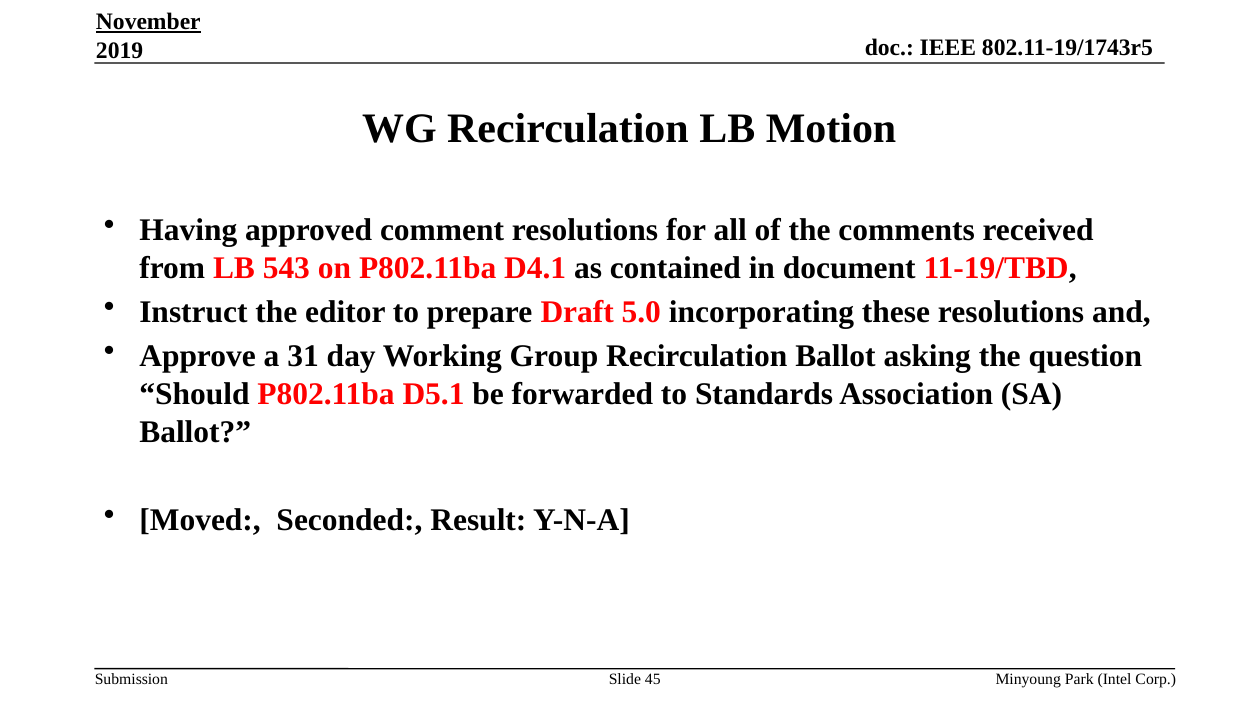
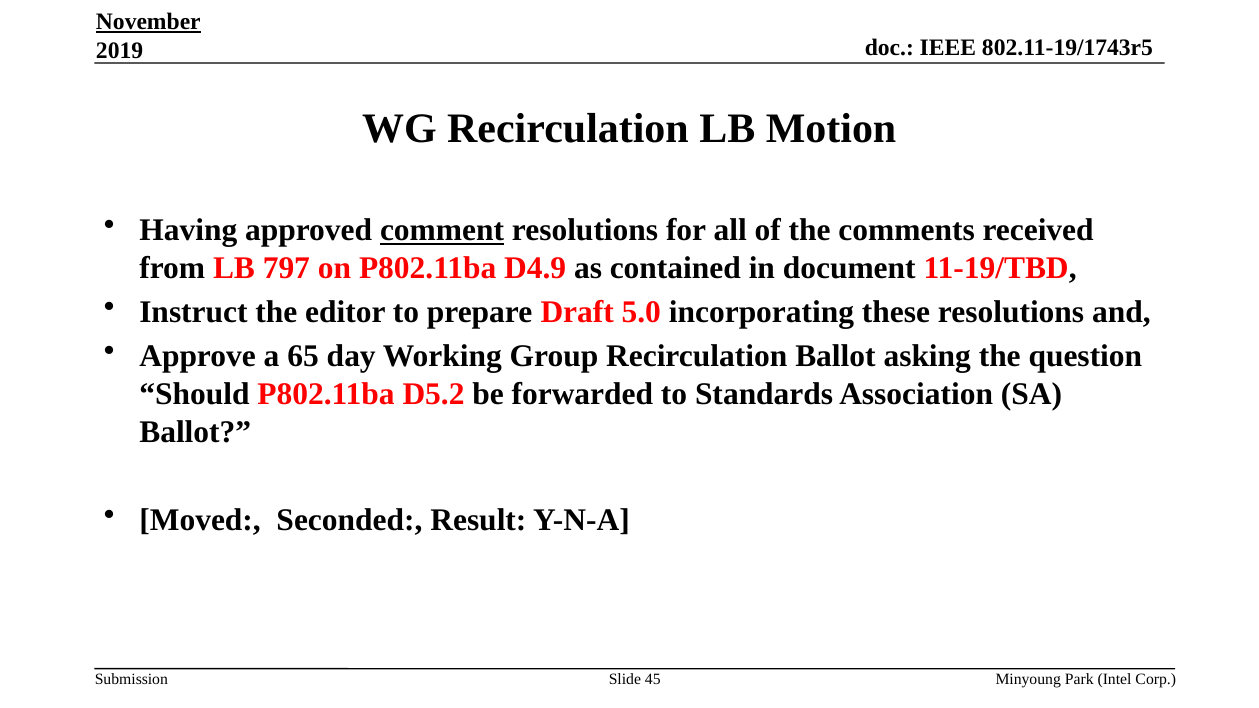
comment underline: none -> present (442, 230)
543: 543 -> 797 (286, 268)
D4.1: D4.1 -> D4.9 (535, 268)
31: 31 -> 65 (303, 356)
D5.1: D5.1 -> D5.2 (434, 394)
